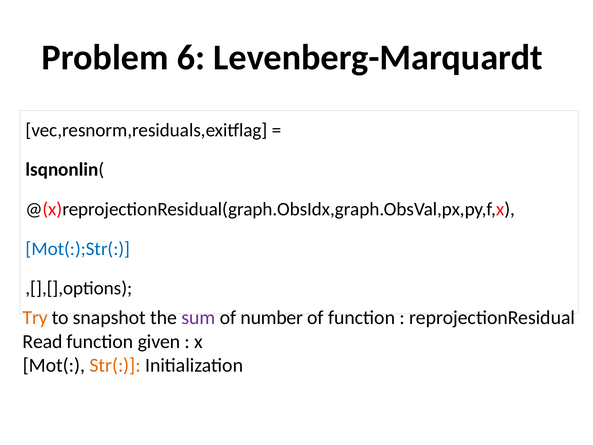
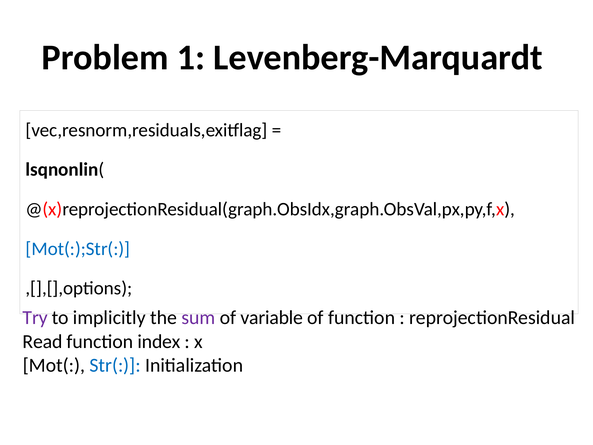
6: 6 -> 1 (191, 57)
Try colour: orange -> purple (35, 318)
snapshot: snapshot -> implicitly (109, 318)
number: number -> variable (272, 318)
given: given -> index (159, 341)
Str( colour: orange -> blue (115, 365)
